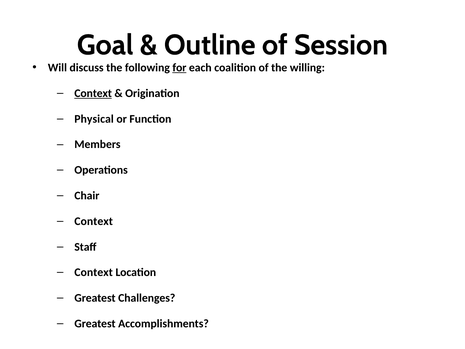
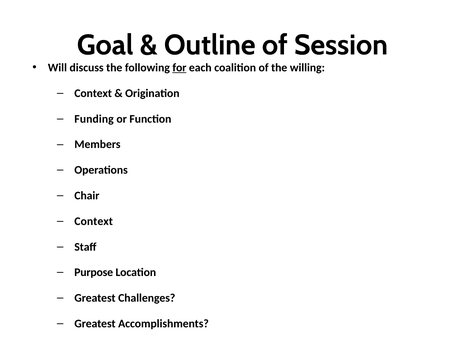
Context underline: present -> none (93, 93)
Physical: Physical -> Funding (94, 119)
Context: Context -> Purpose (94, 272)
